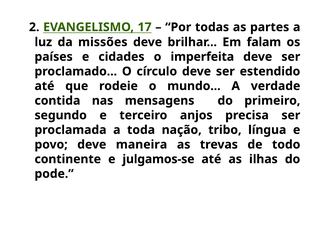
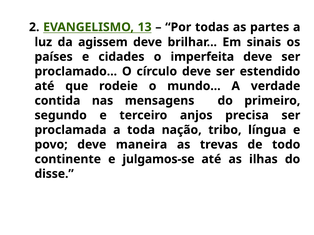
17: 17 -> 13 (145, 27)
missões: missões -> agissem (103, 42)
falam: falam -> sinais (264, 42)
pode: pode -> disse (54, 174)
